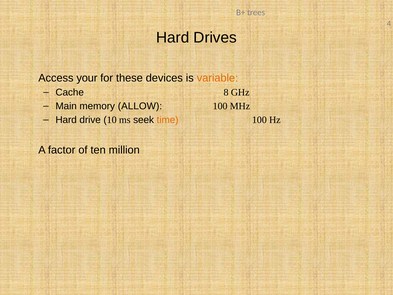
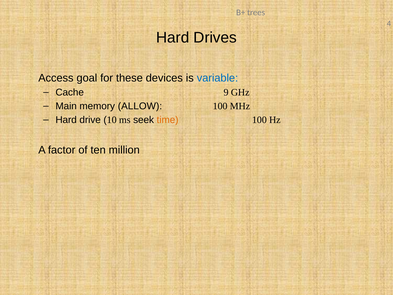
your: your -> goal (87, 78)
variable colour: orange -> blue (217, 78)
8: 8 -> 9 (226, 92)
